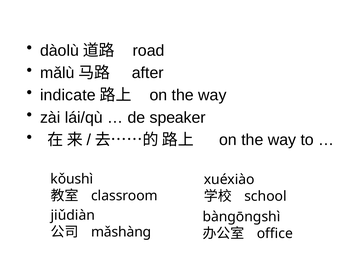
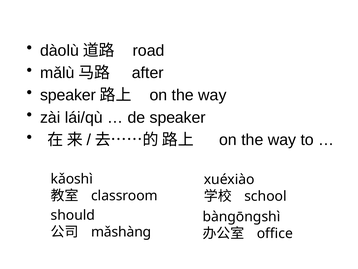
indicate: indicate -> speaker (68, 95)
kǒushì: kǒushì -> kǎoshì (72, 179)
jiǔdiàn: jiǔdiàn -> should (73, 215)
